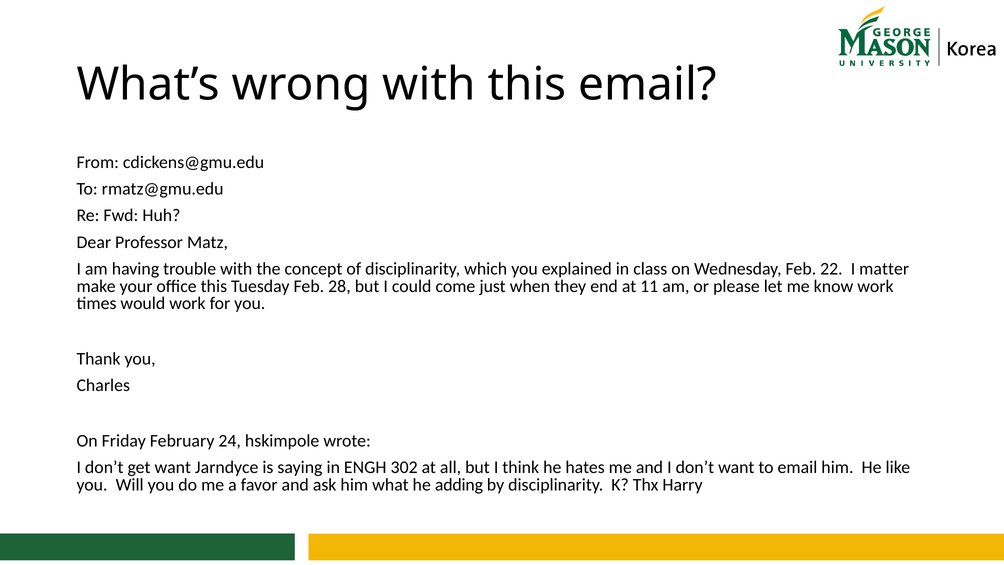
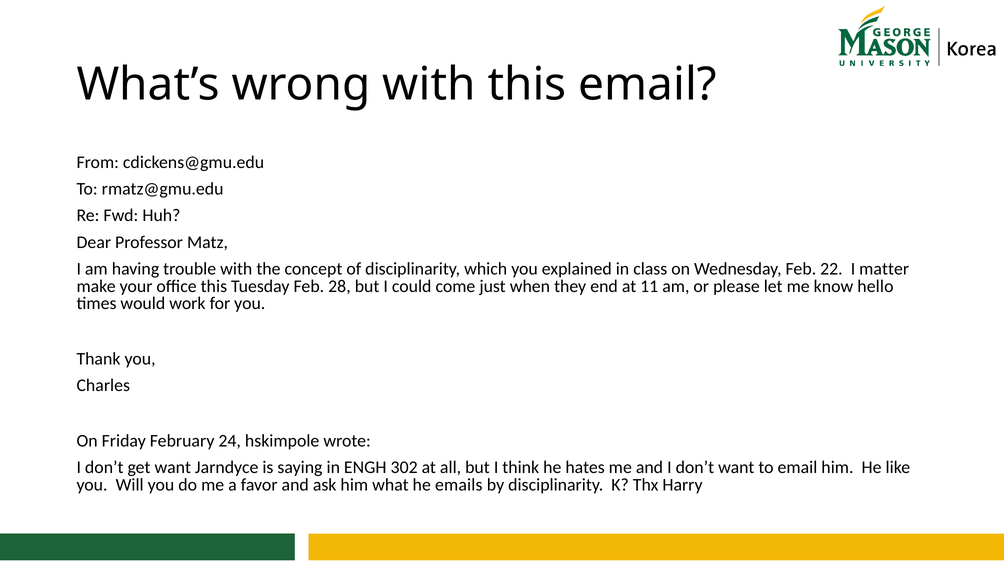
know work: work -> hello (875, 286)
adding: adding -> emails (459, 485)
